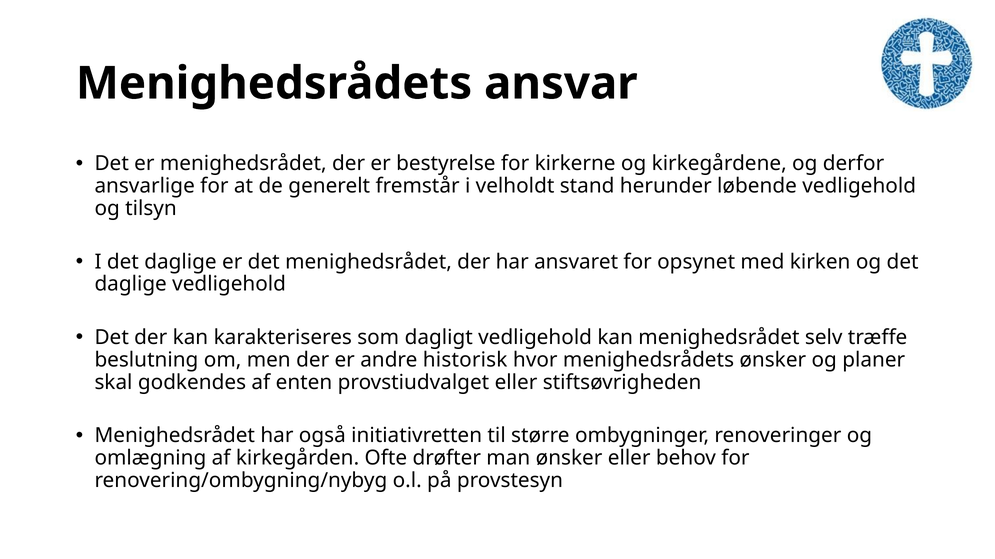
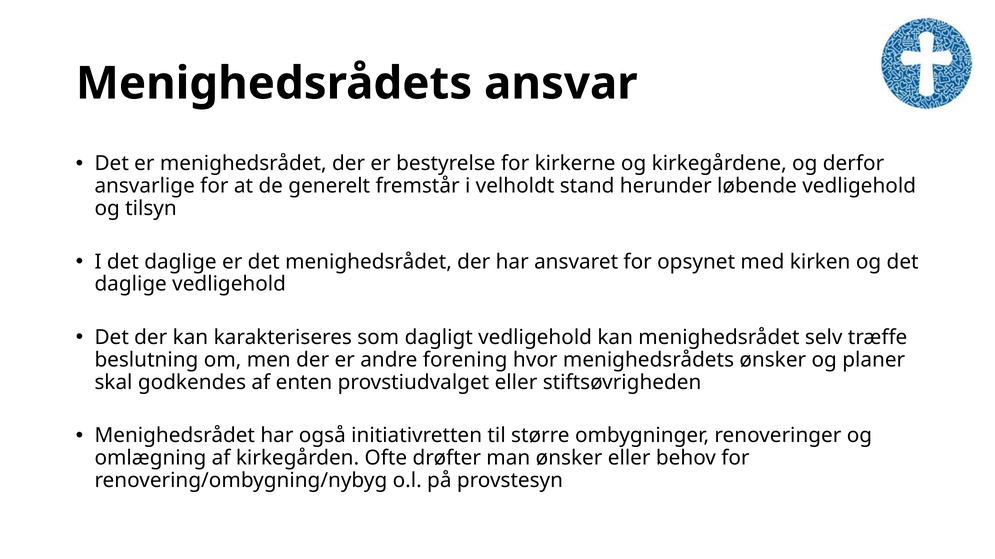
historisk: historisk -> forening (465, 360)
